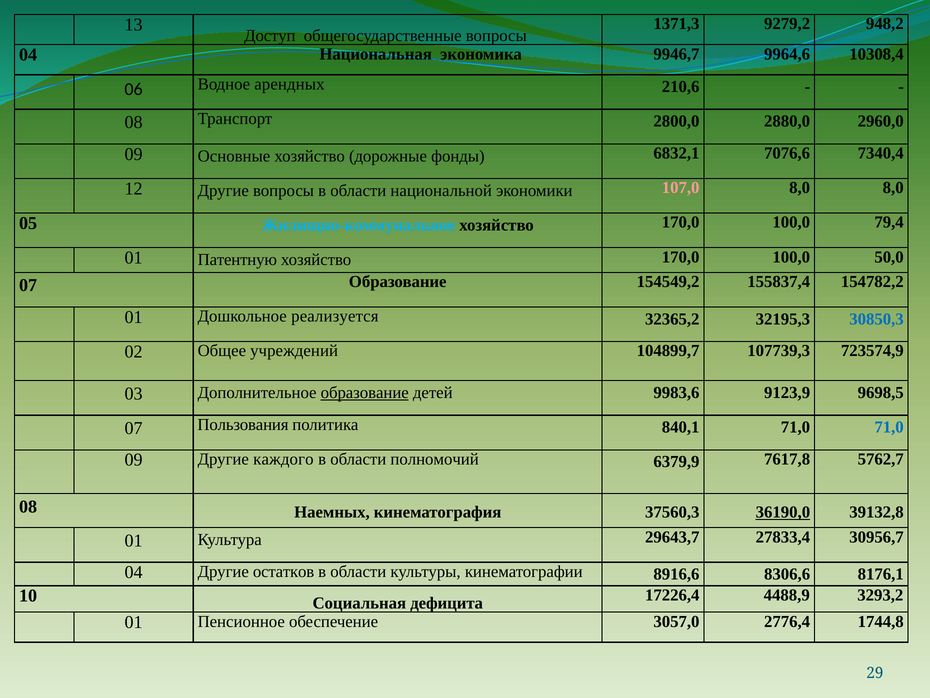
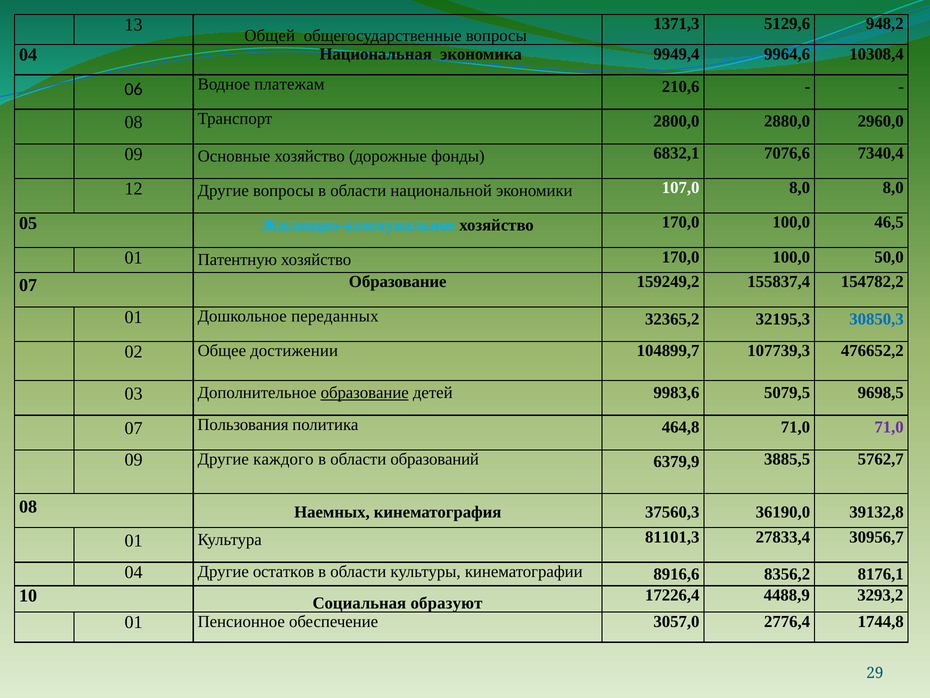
9279,2: 9279,2 -> 5129,6 (787, 24)
Доступ: Доступ -> Общей (270, 35)
9946,7: 9946,7 -> 9949,4 (676, 54)
арендных: арендных -> платежам (289, 84)
107,0 colour: pink -> white (681, 188)
79,4: 79,4 -> 46,5 (889, 222)
154549,2: 154549,2 -> 159249,2 (668, 281)
реализуется: реализуется -> переданных (335, 316)
учреждений: учреждений -> достижении (294, 351)
723574,9: 723574,9 -> 476652,2 (872, 351)
9123,9: 9123,9 -> 5079,5 (787, 392)
840,1: 840,1 -> 464,8 (681, 427)
71,0 colour: blue -> purple (889, 427)
полномочий: полномочий -> образований (435, 459)
7617,8: 7617,8 -> 3885,5 (787, 459)
36190,0 underline: present -> none (783, 512)
29643,7: 29643,7 -> 81101,3 (672, 537)
8306,6: 8306,6 -> 8356,2 (787, 574)
дефицита: дефицита -> образуют (446, 603)
